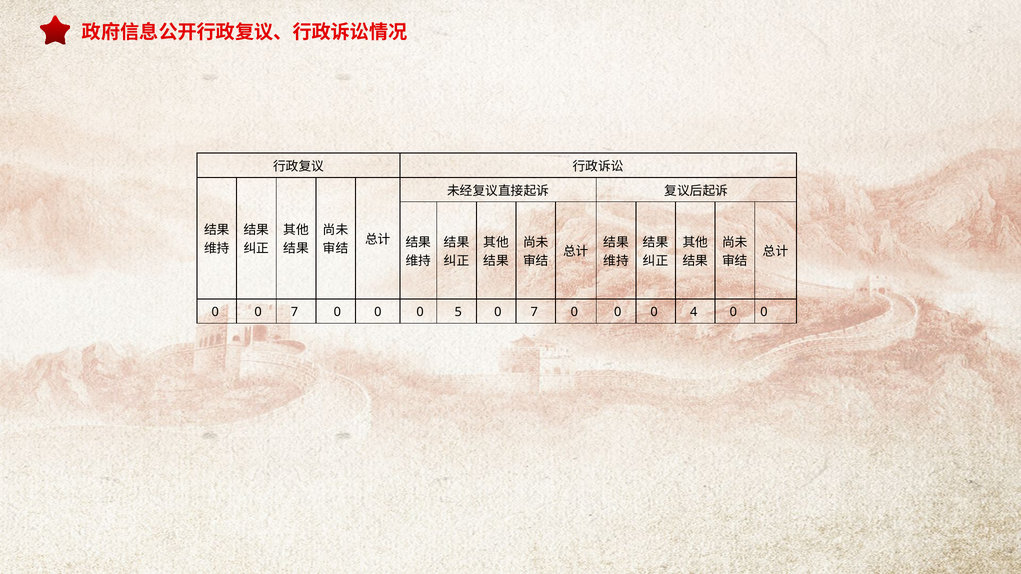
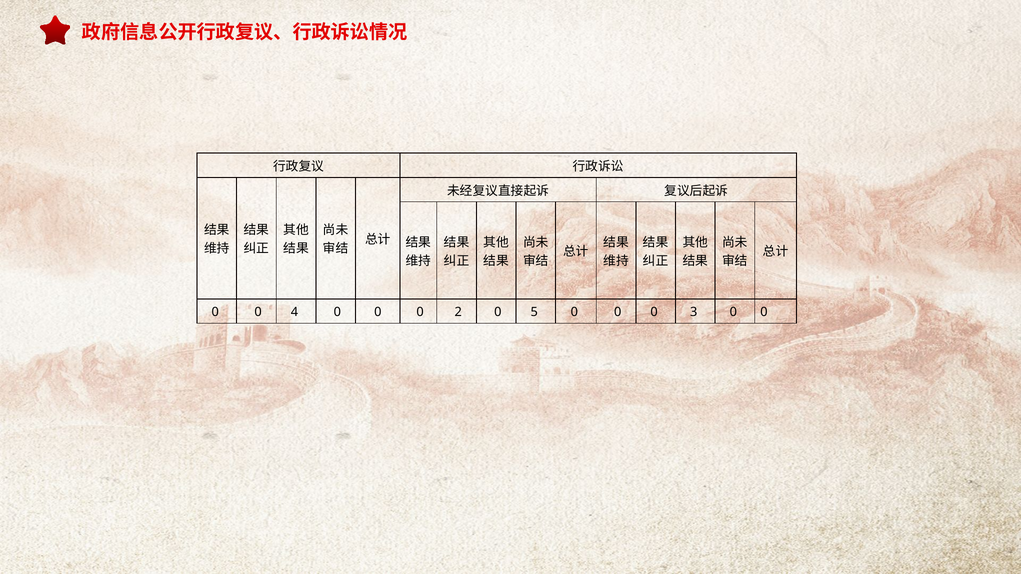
0 0 7: 7 -> 4 (294, 312)
5: 5 -> 2 (458, 312)
7: 7 -> 5 (534, 312)
4: 4 -> 3 (694, 312)
